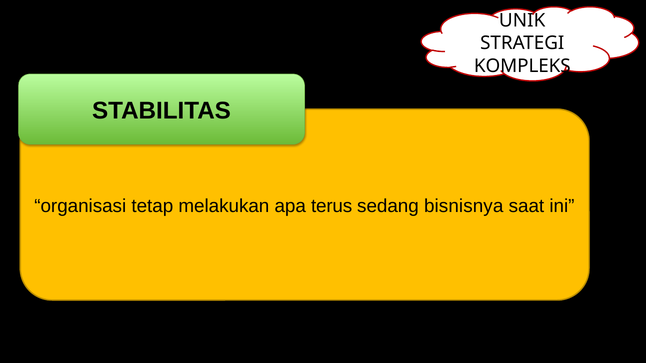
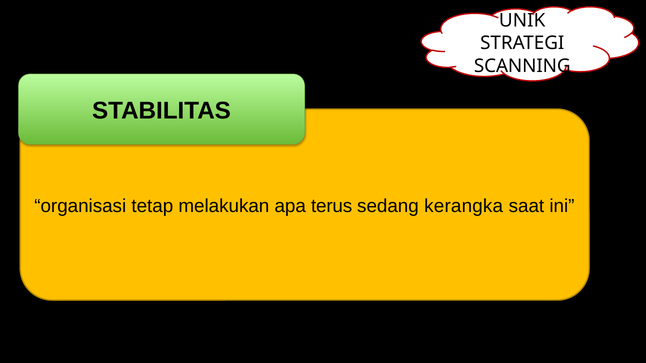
KOMPLEKS: KOMPLEKS -> SCANNING (522, 66)
bisnisnya: bisnisnya -> kerangka (464, 206)
